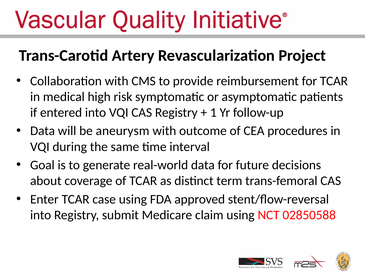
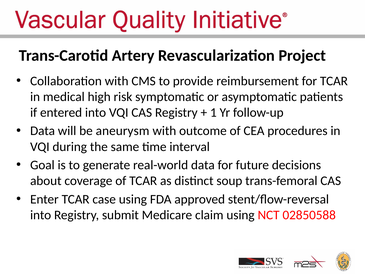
term: term -> soup (229, 181)
